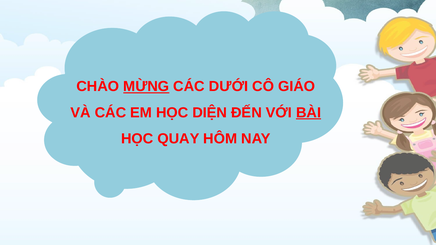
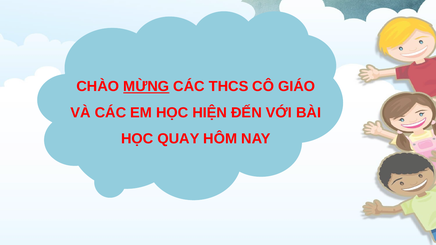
DƯỚI: DƯỚI -> THCS (229, 87)
DIỆN: DIỆN -> HIỆN (210, 113)
BÀI underline: present -> none (309, 113)
